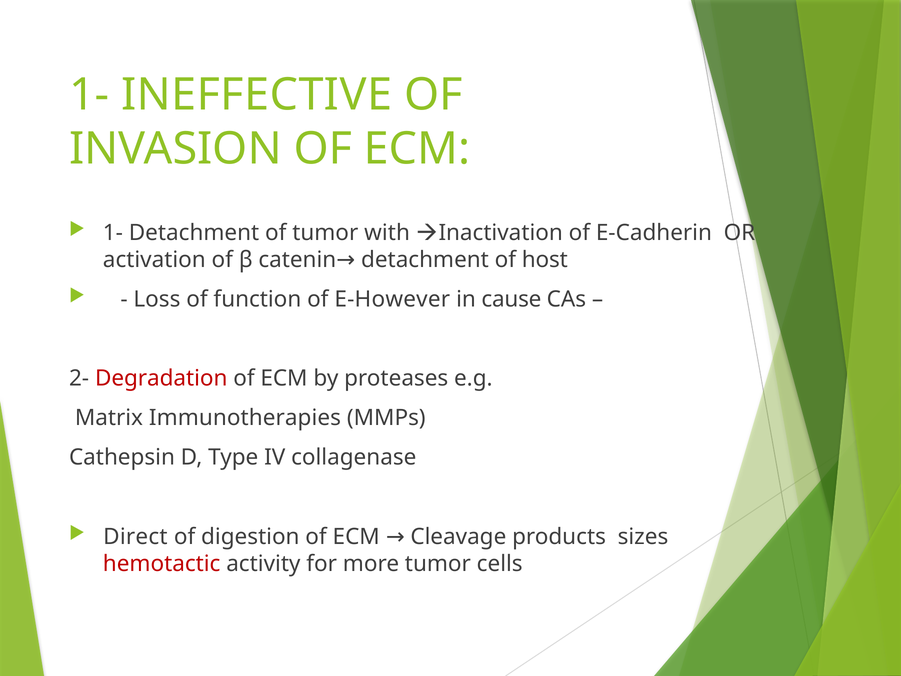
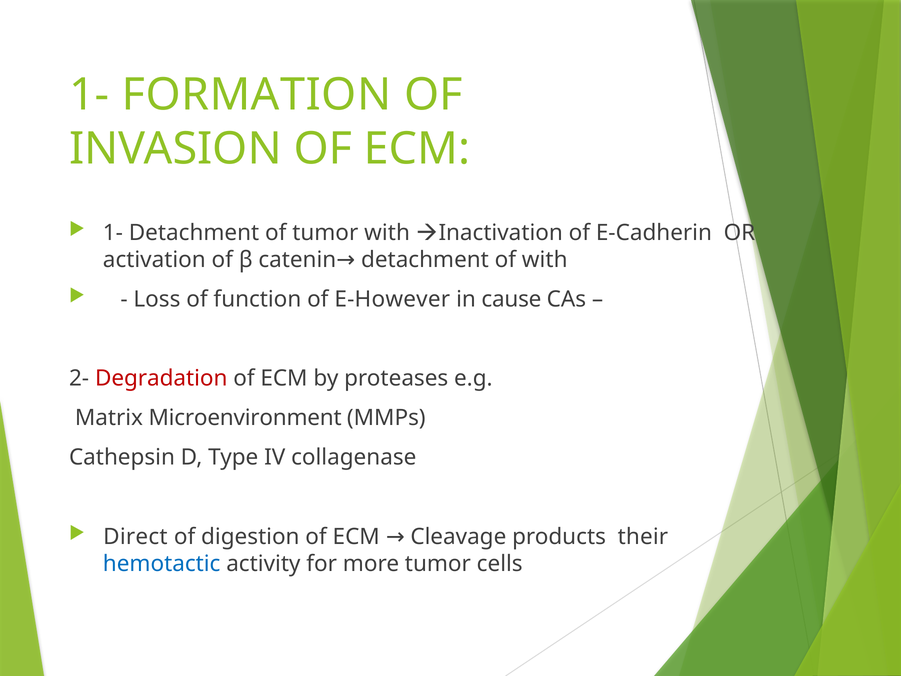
INEFFECTIVE: INEFFECTIVE -> FORMATION (257, 95)
of host: host -> with (545, 260)
Immunotherapies: Immunotherapies -> Microenvironment (245, 418)
sizes: sizes -> their (643, 536)
hemotactic colour: red -> blue (162, 563)
